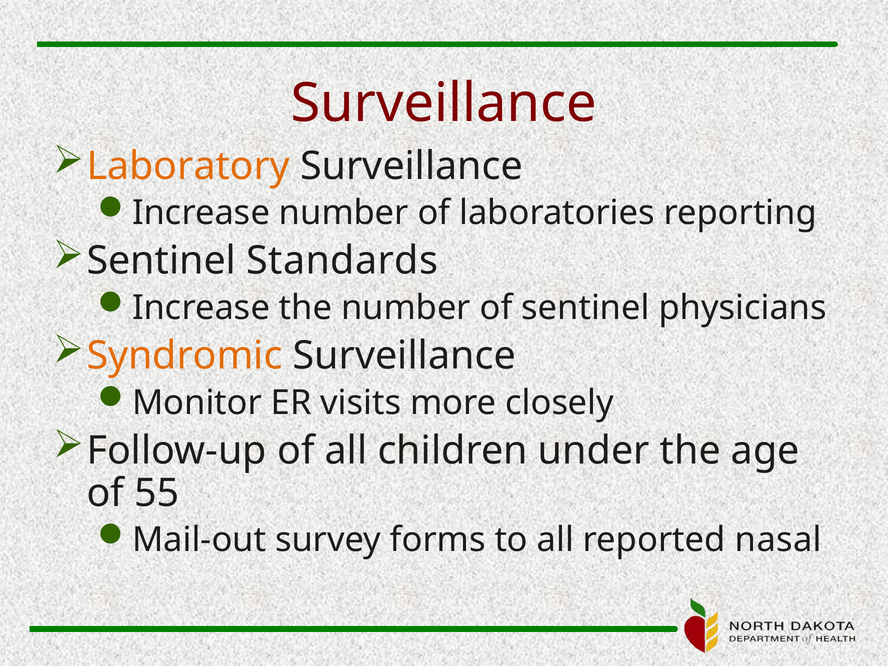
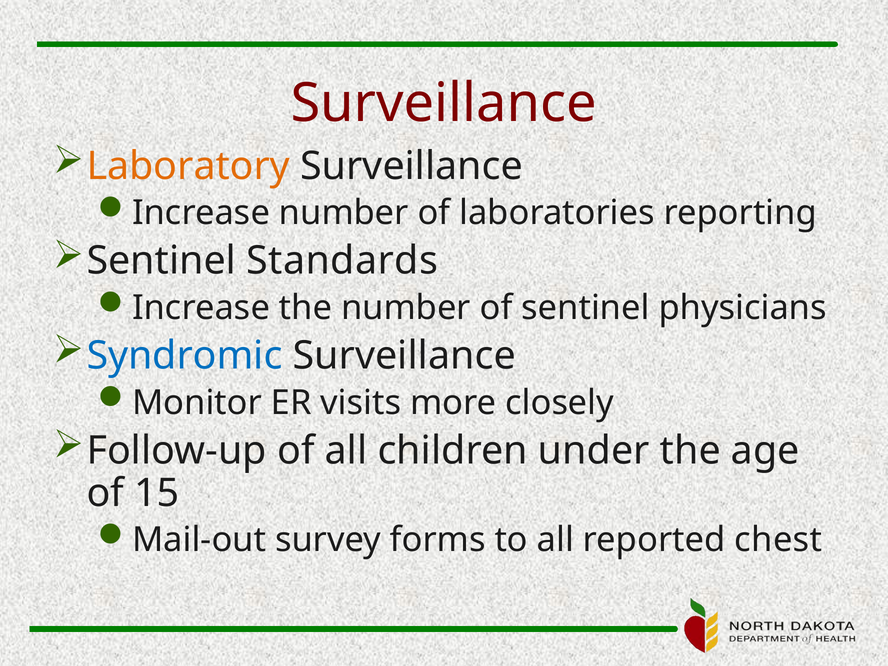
Syndromic colour: orange -> blue (185, 356)
55: 55 -> 15 (157, 493)
nasal: nasal -> chest (778, 540)
